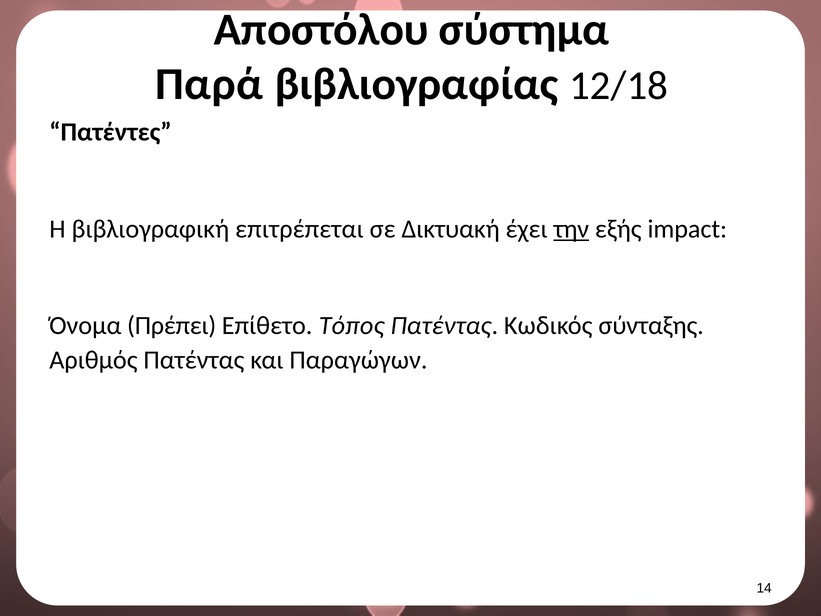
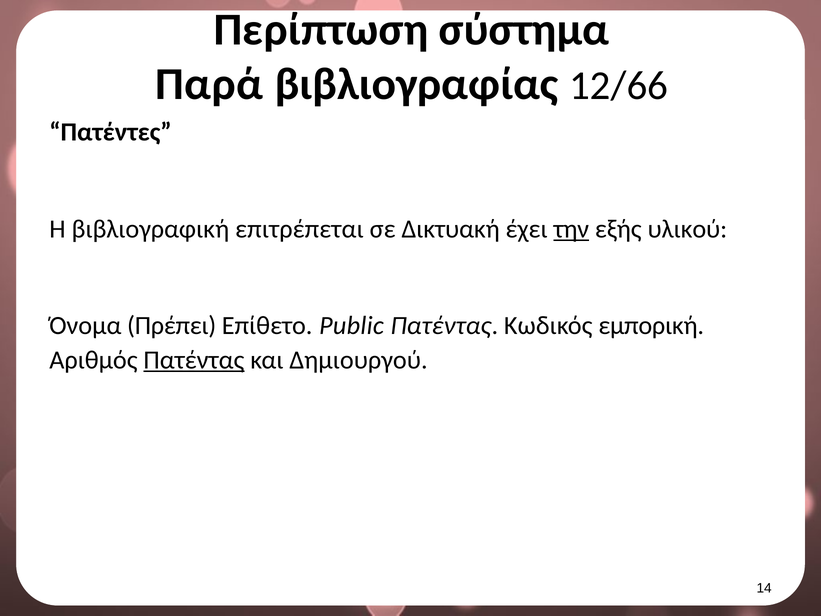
Αποστόλου: Αποστόλου -> Περίπτωση (321, 30)
12/18: 12/18 -> 12/66 (619, 86)
impact: impact -> υλικού (687, 229)
Τόπος: Τόπος -> Public (352, 325)
σύνταξης: σύνταξης -> εμπορική (651, 325)
Πατέντας underline: none -> present (194, 360)
Παραγώγων: Παραγώγων -> Δημιουργού (359, 360)
